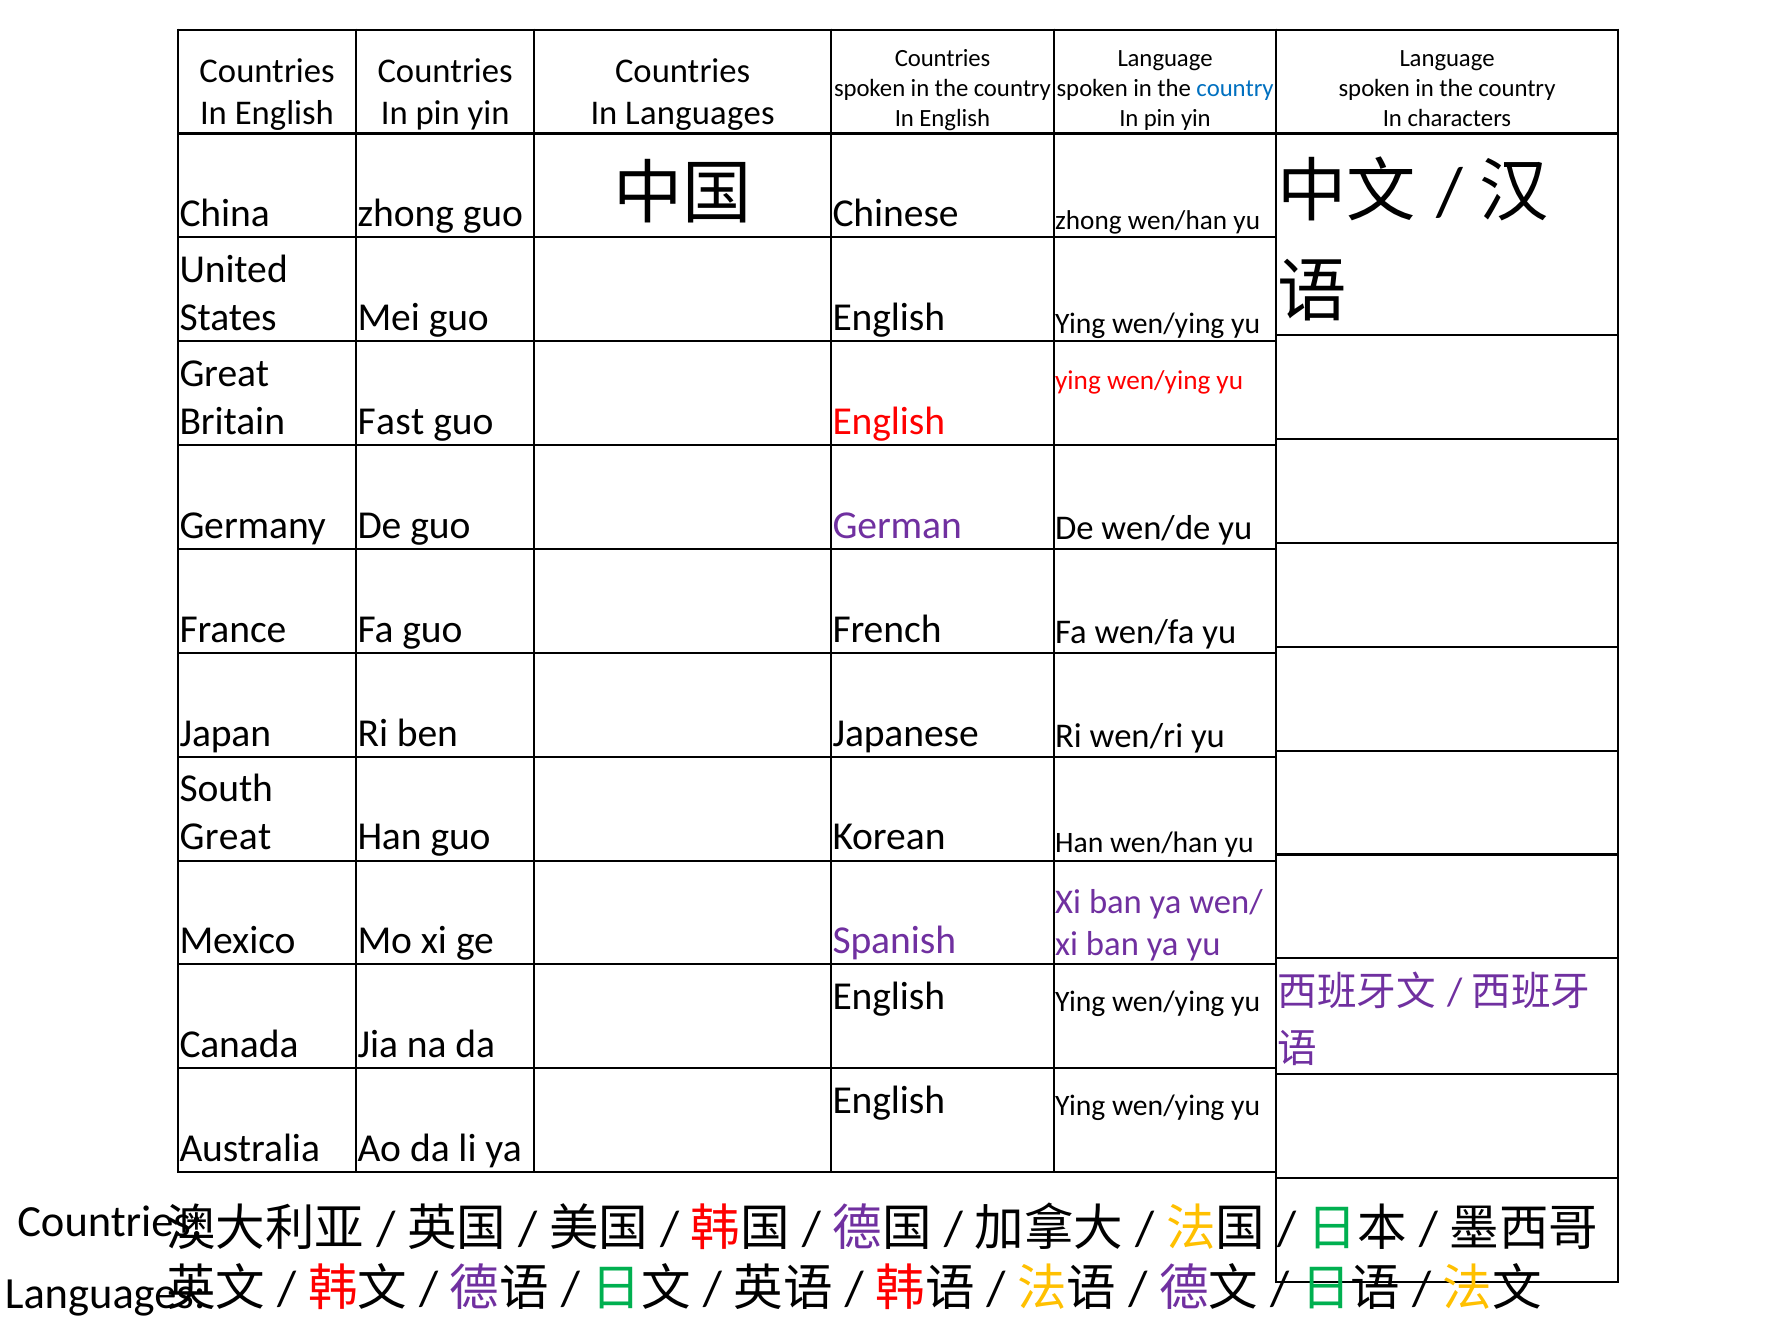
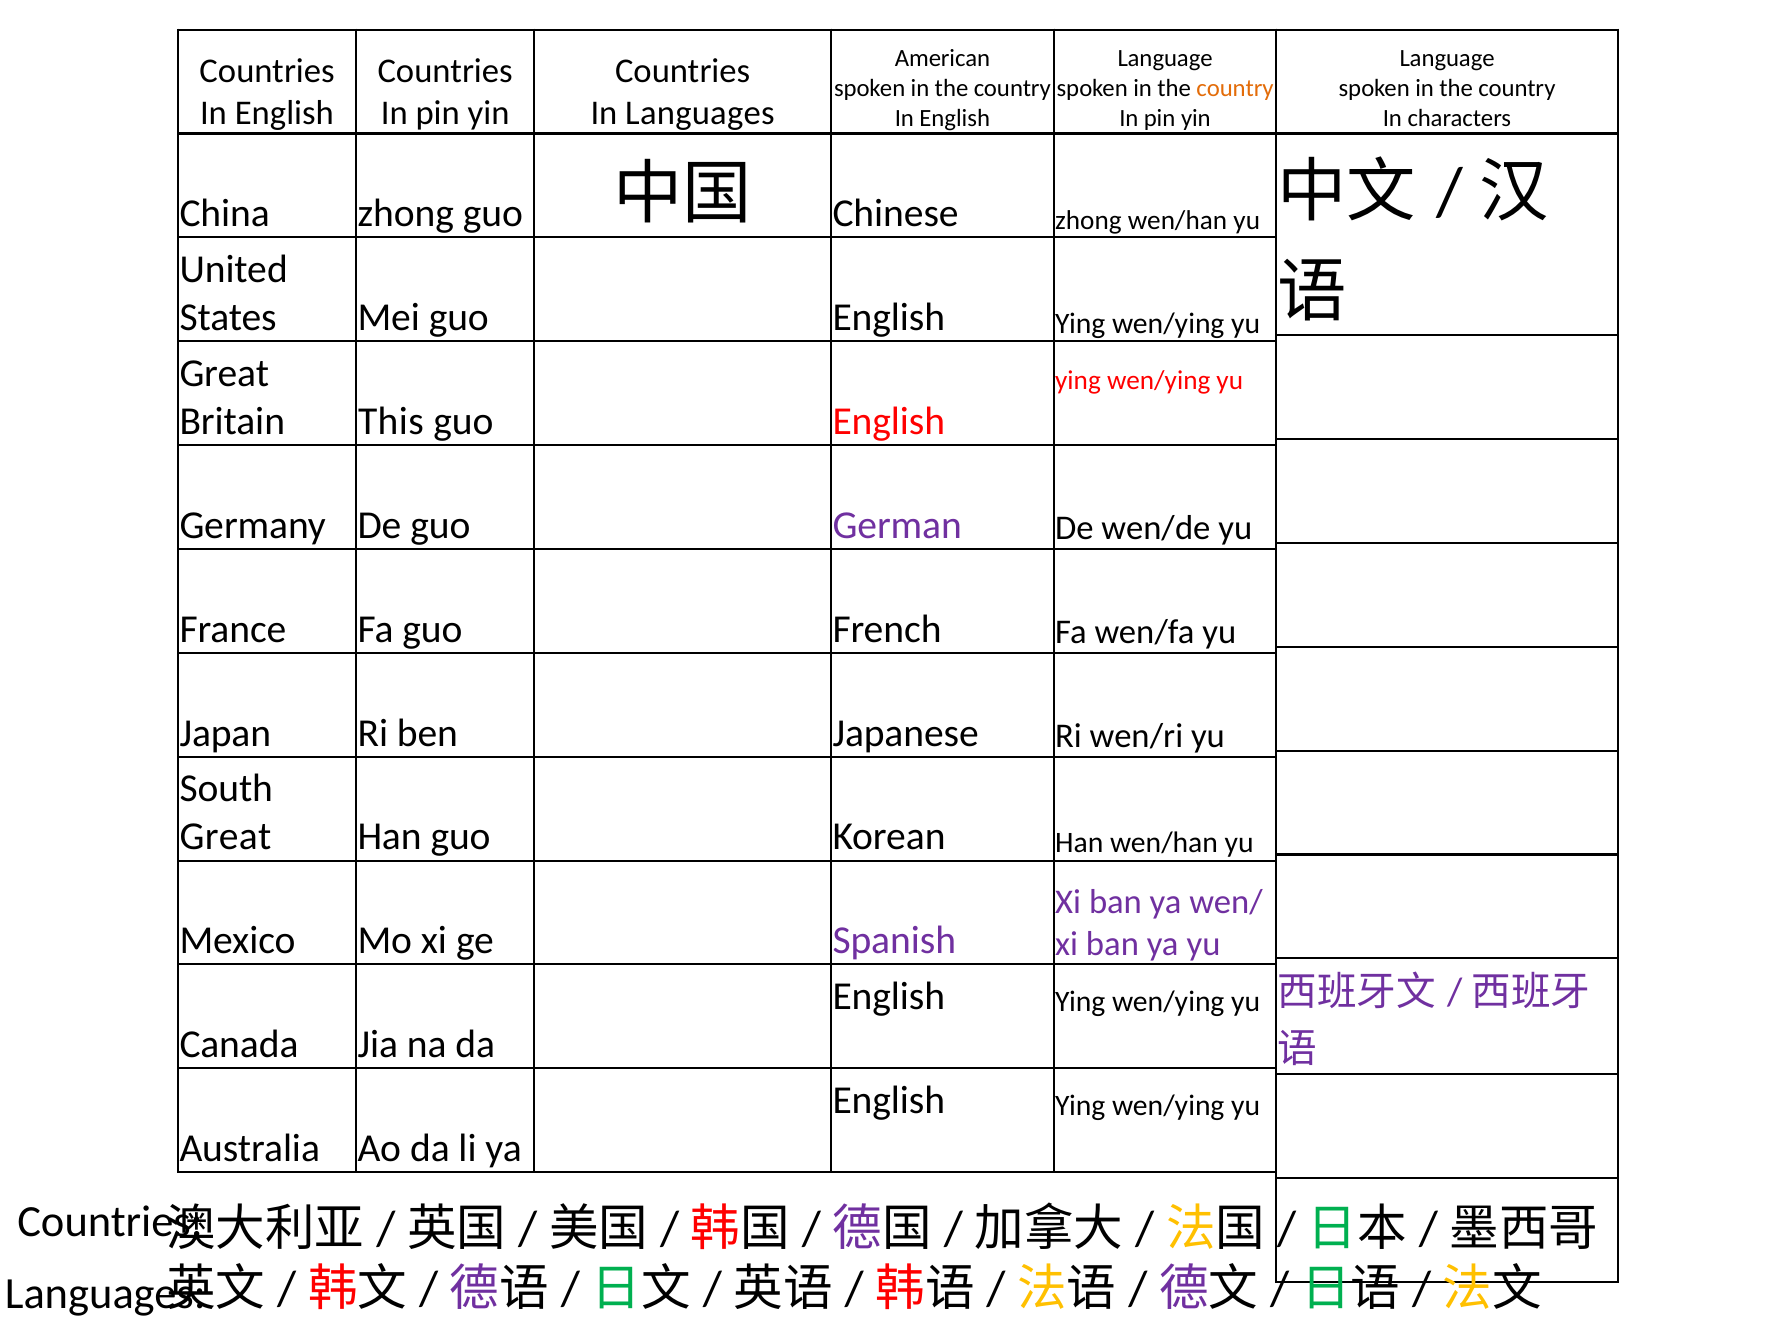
Countries: Countries -> American (943, 59)
country colour: blue -> orange (1235, 89)
Fast: Fast -> This (391, 421)
